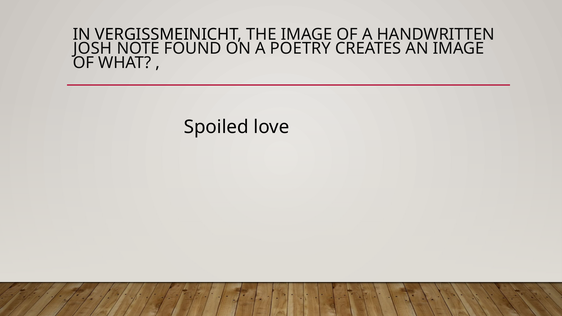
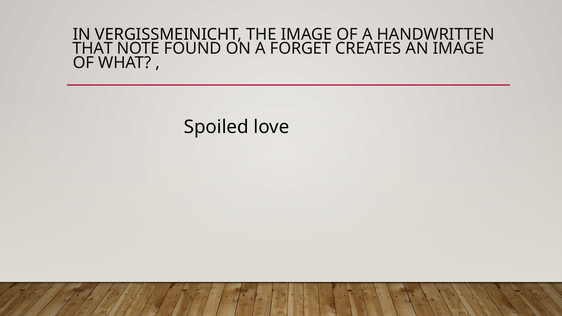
JOSH: JOSH -> THAT (93, 49)
POETRY: POETRY -> FORGET (301, 49)
